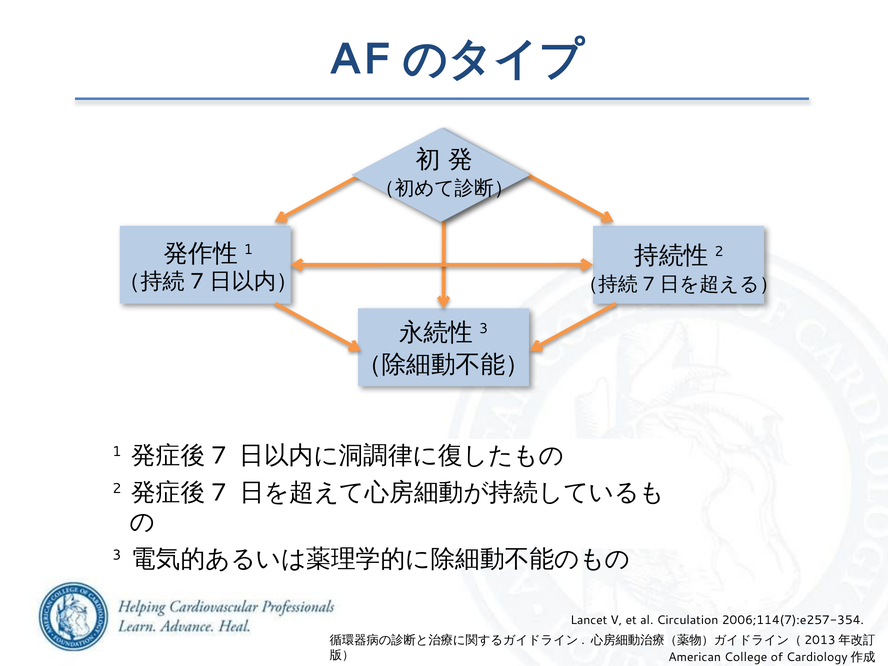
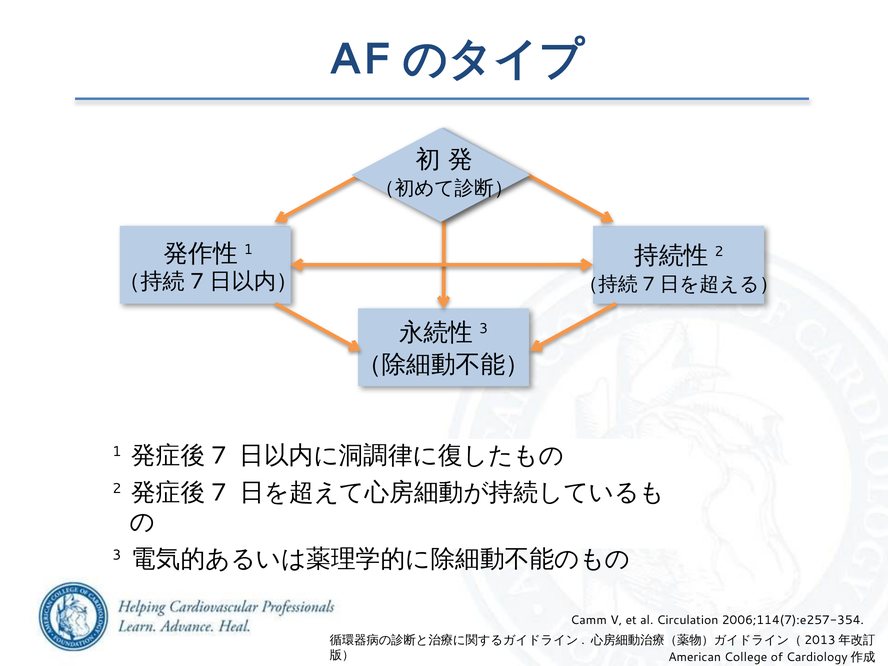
Lancet: Lancet -> Camm (589, 620)
